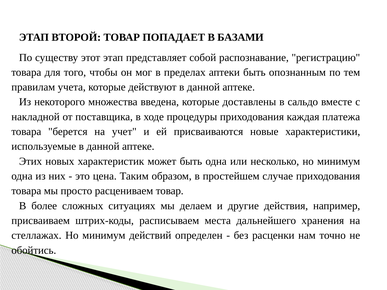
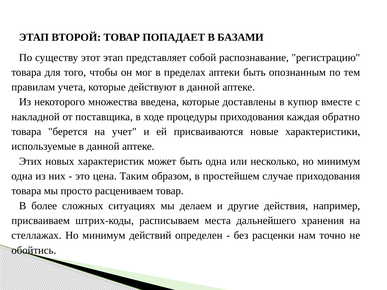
сальдо: сальдо -> купюр (303, 102)
платежа: платежа -> обратно (341, 117)
